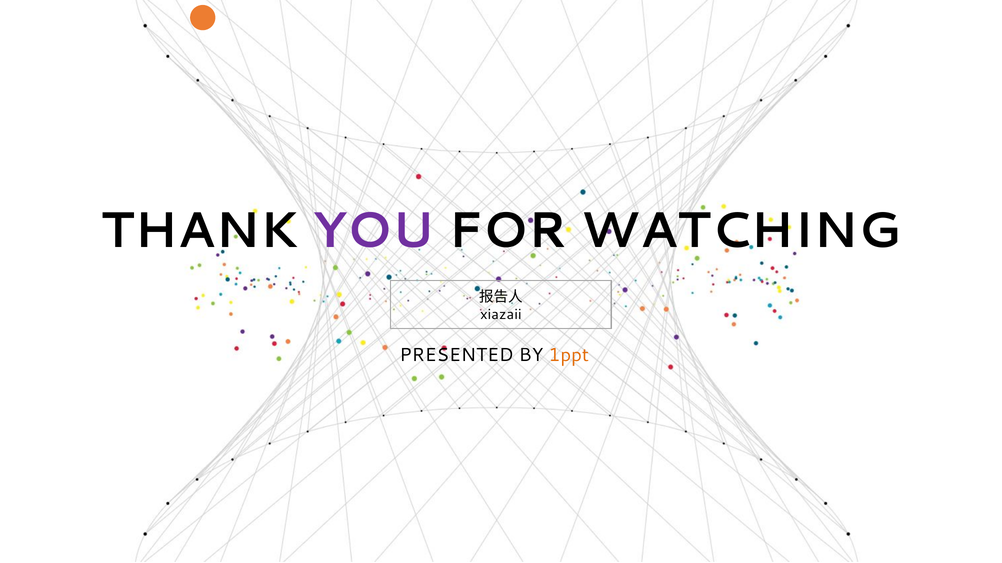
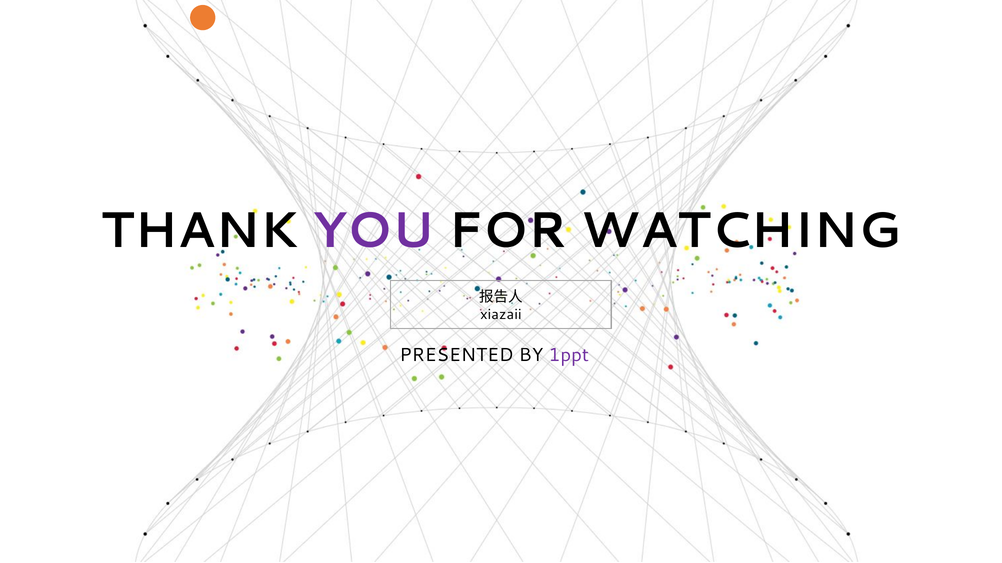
1ppt colour: orange -> purple (569, 356)
